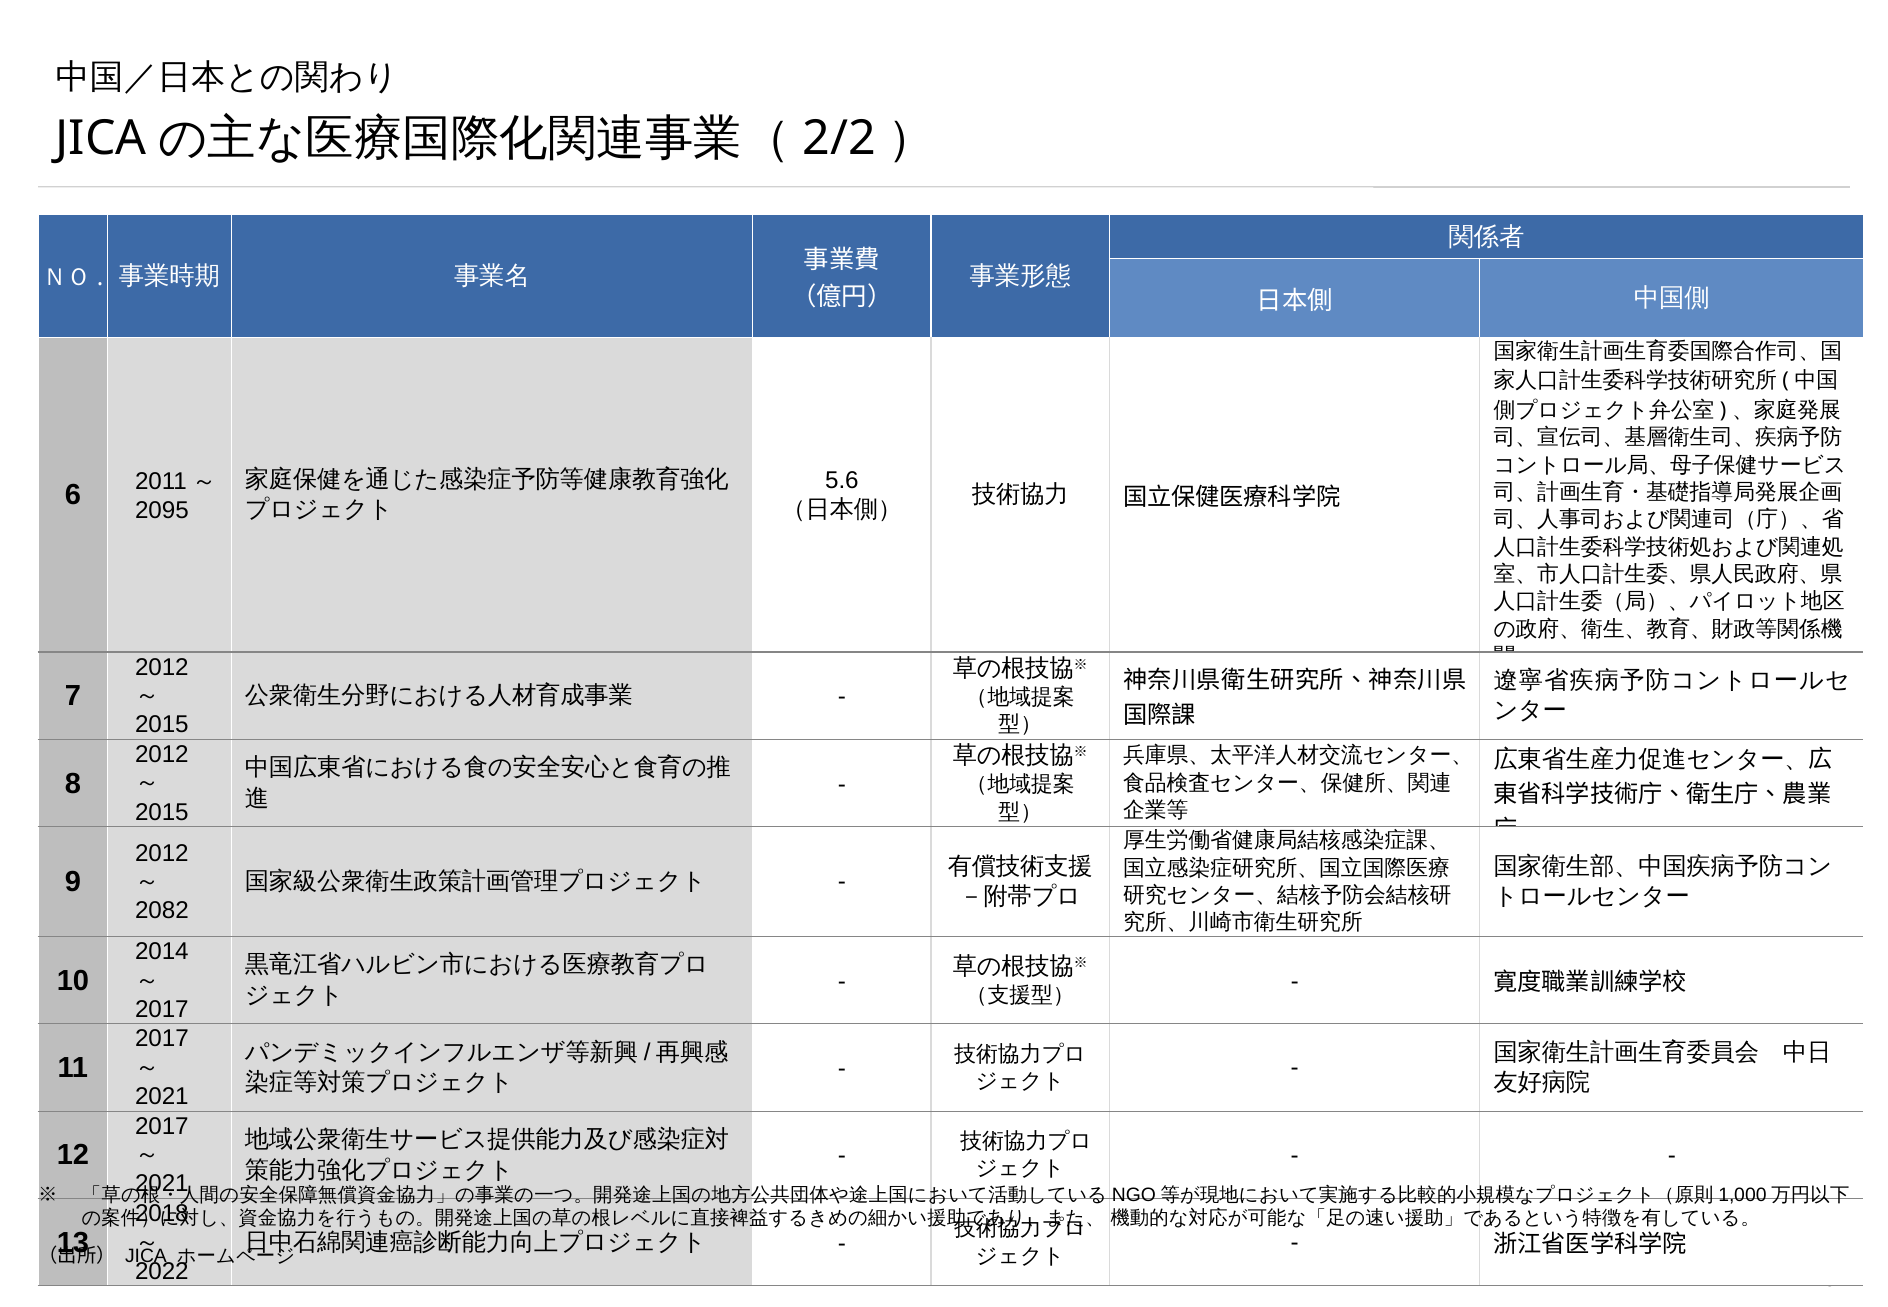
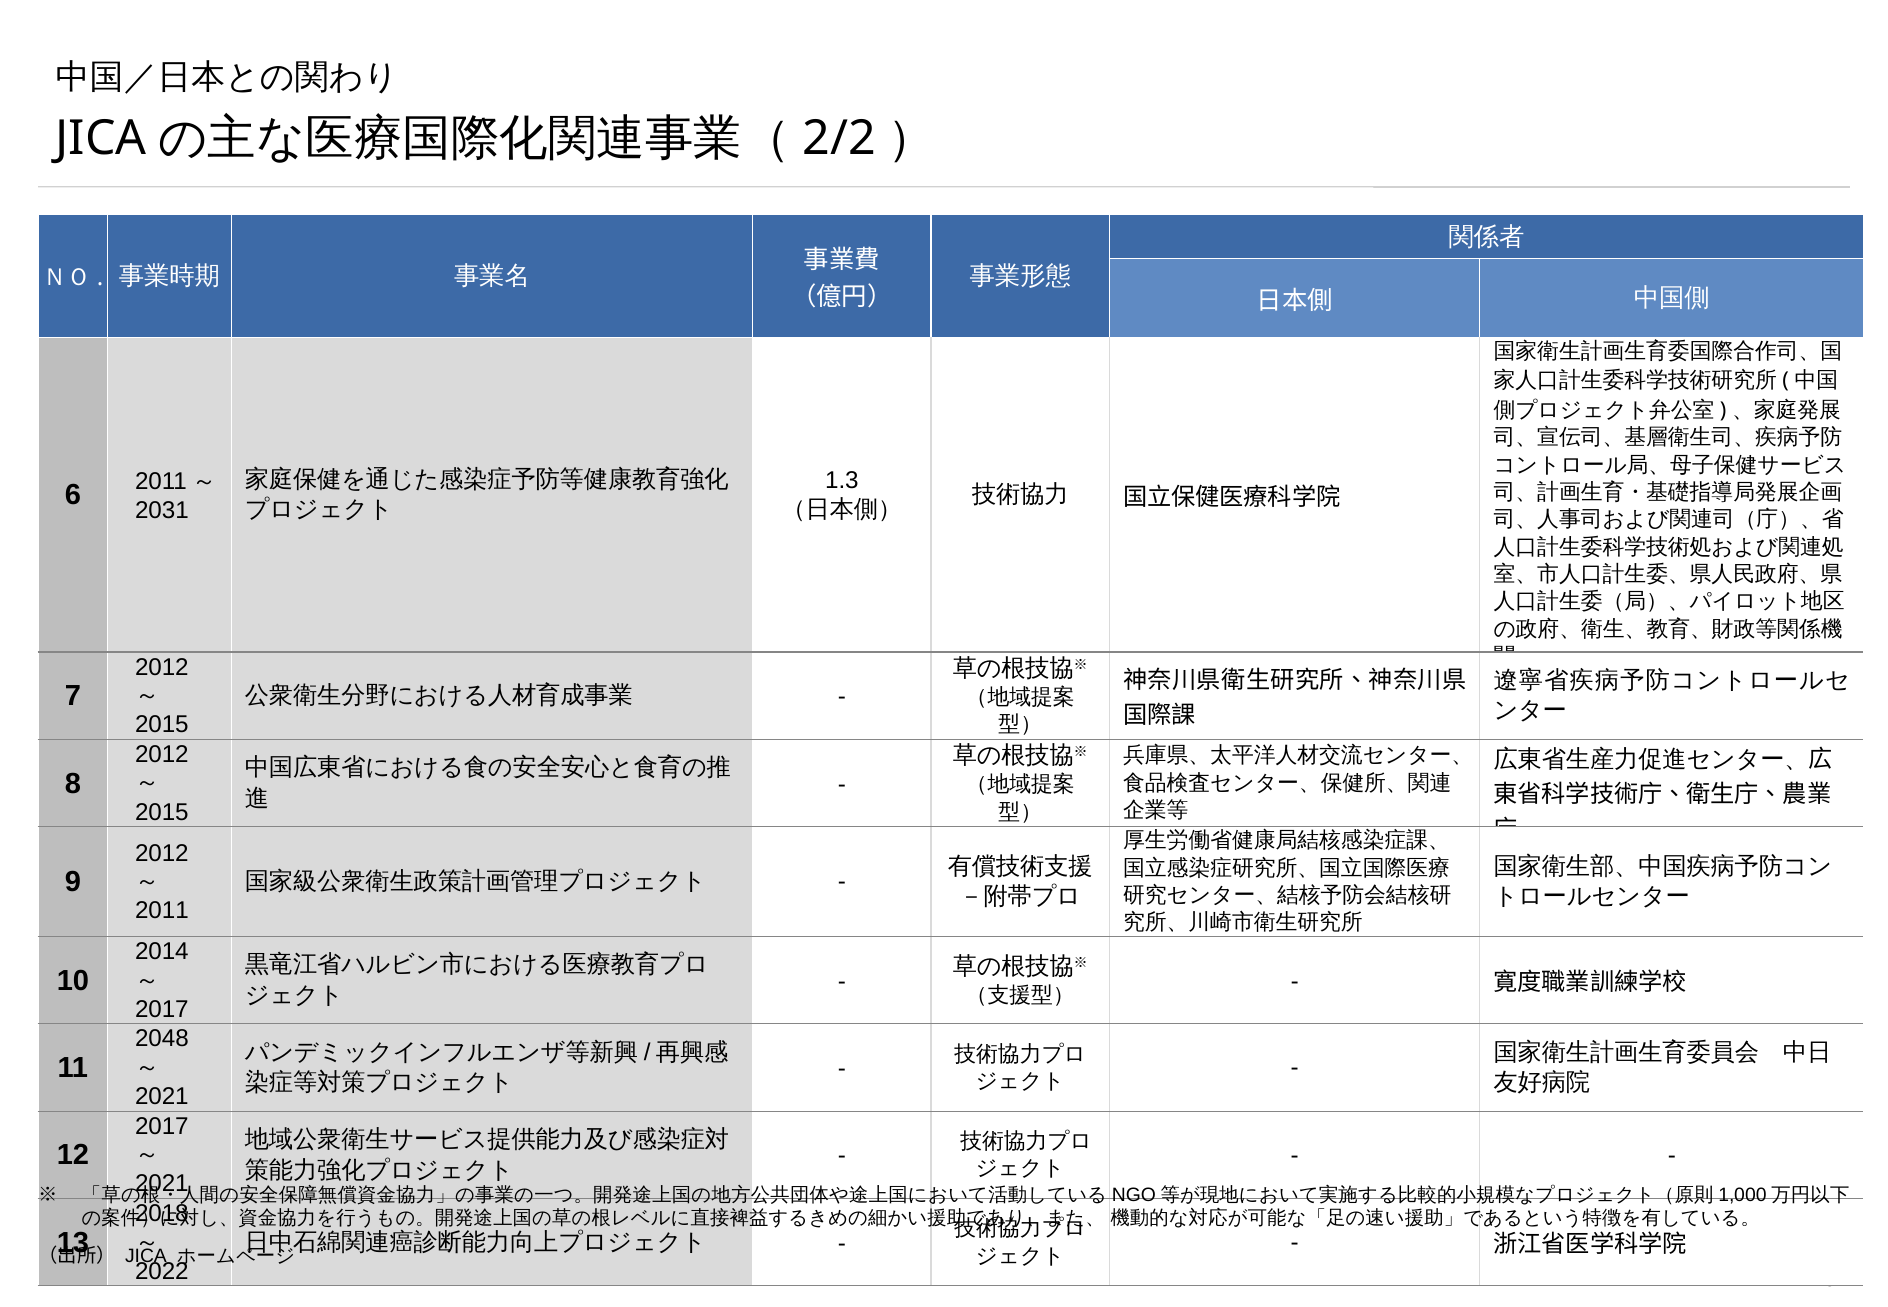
5.6: 5.6 -> 1.3 (842, 481)
2095: 2095 -> 2031 (162, 510)
2082: 2082 -> 2011 (162, 911)
2017: 2017 -> 2048 (162, 1039)
